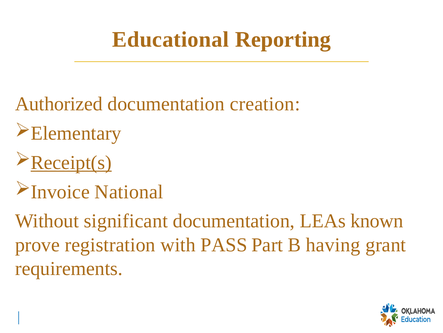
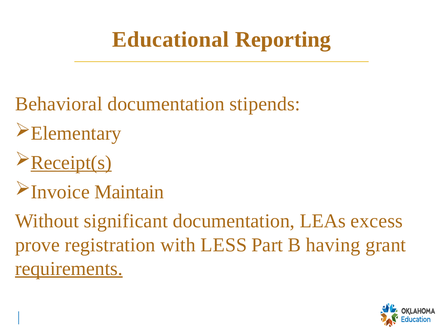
Authorized: Authorized -> Behavioral (59, 104)
creation: creation -> stipends (265, 104)
National: National -> Maintain (129, 191)
known: known -> excess (377, 221)
PASS: PASS -> LESS (224, 244)
requirements underline: none -> present (69, 268)
